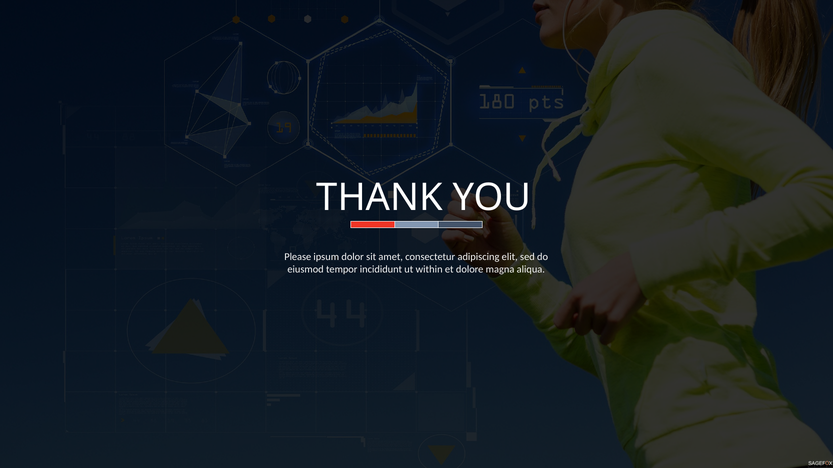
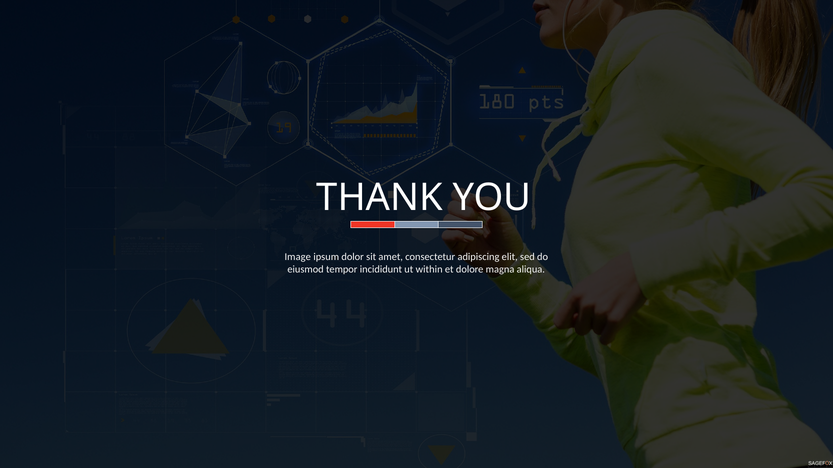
Please: Please -> Image (298, 257)
